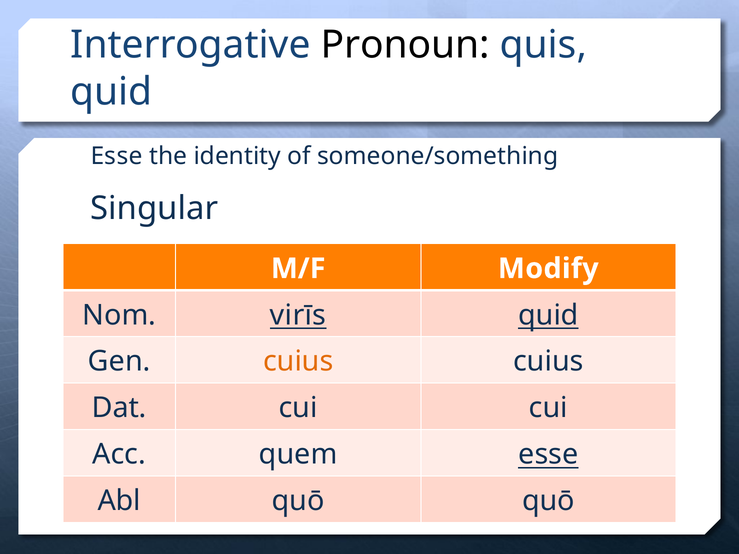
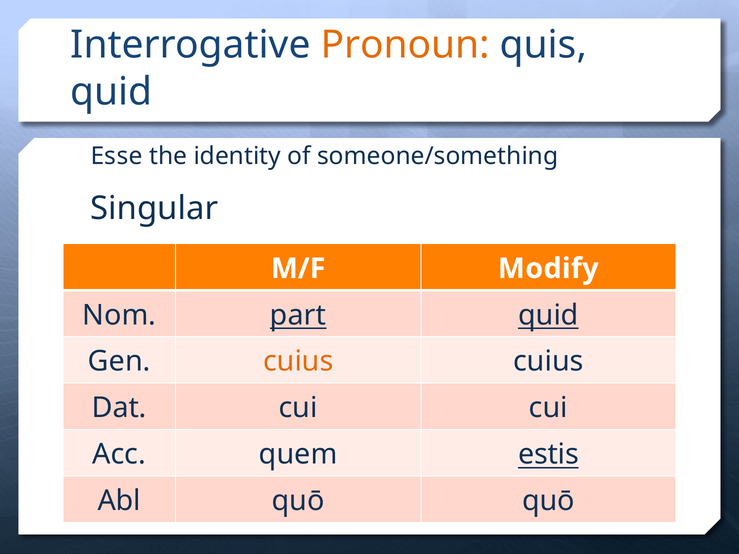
Pronoun colour: black -> orange (405, 45)
virīs: virīs -> part (298, 315)
quem esse: esse -> estis (549, 455)
